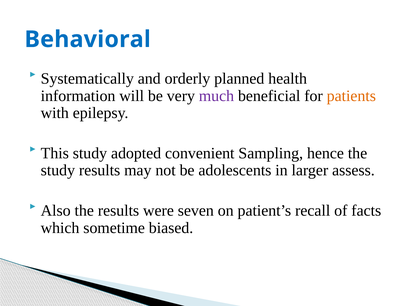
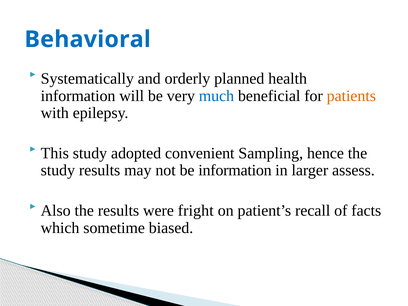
much colour: purple -> blue (216, 96)
be adolescents: adolescents -> information (235, 170)
seven: seven -> fright (196, 211)
